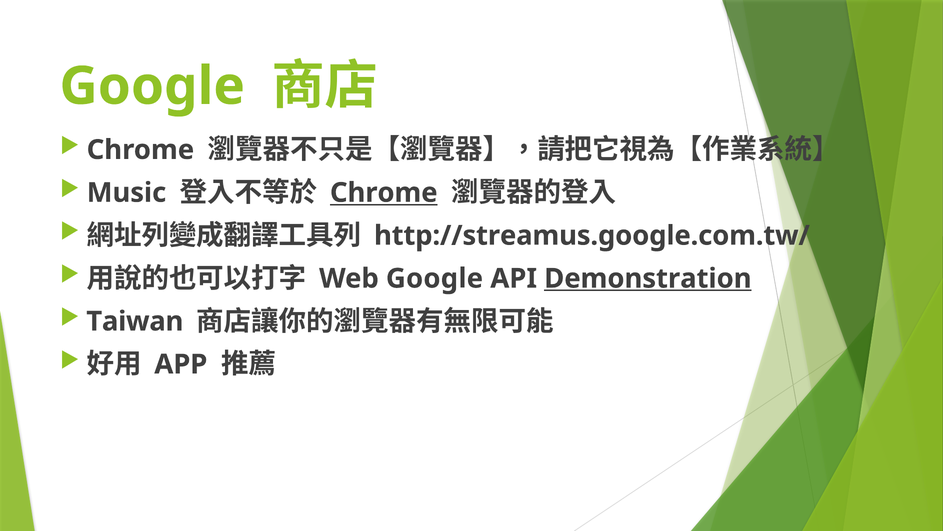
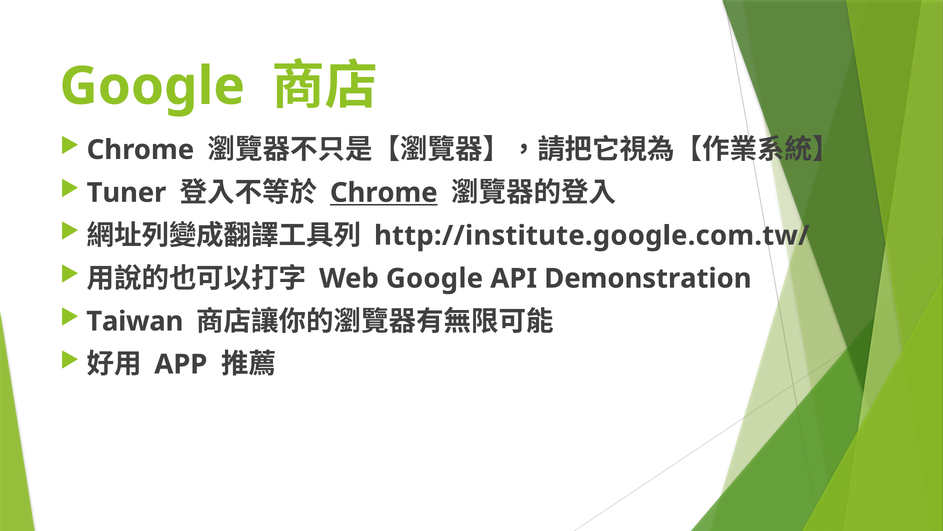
Music: Music -> Tuner (126, 193)
http://streamus.google.com.tw/: http://streamus.google.com.tw/ -> http://institute.google.com.tw/ (592, 235)
Demonstration underline: present -> none (648, 278)
